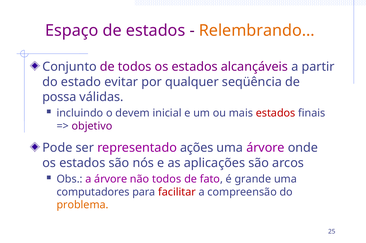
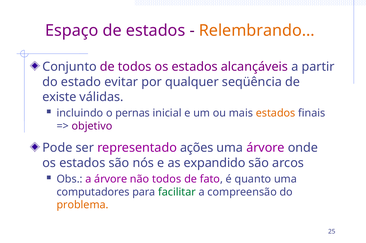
possa: possa -> existe (59, 97)
devem: devem -> pernas (133, 113)
estados colour: red -> orange (276, 113)
aplicações: aplicações -> expandido (215, 163)
grande: grande -> quanto (253, 179)
facilitar colour: red -> green (177, 192)
